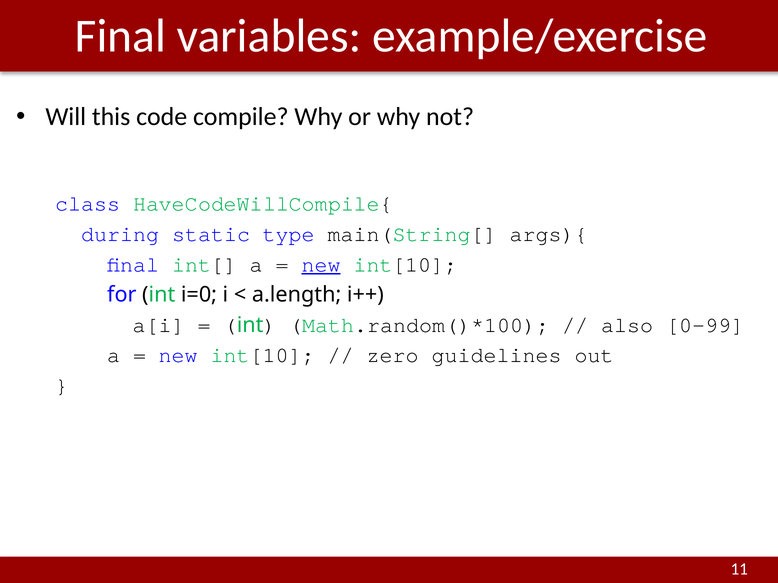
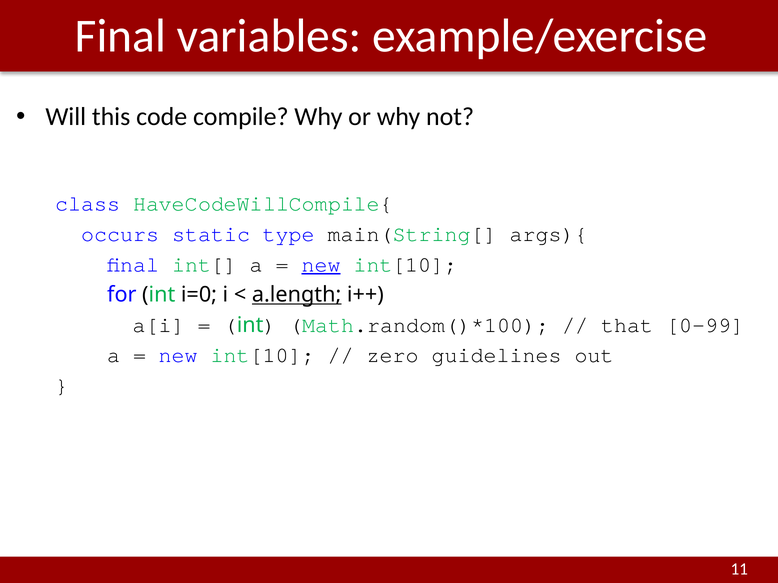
during: during -> occurs (120, 234)
a.length underline: none -> present (297, 295)
also: also -> that (627, 325)
